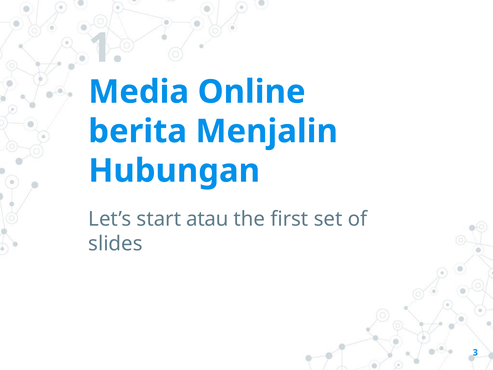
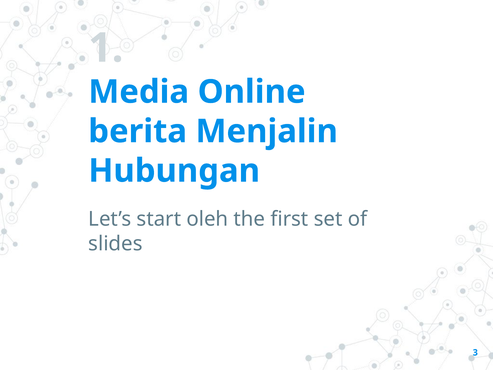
atau: atau -> oleh (207, 219)
